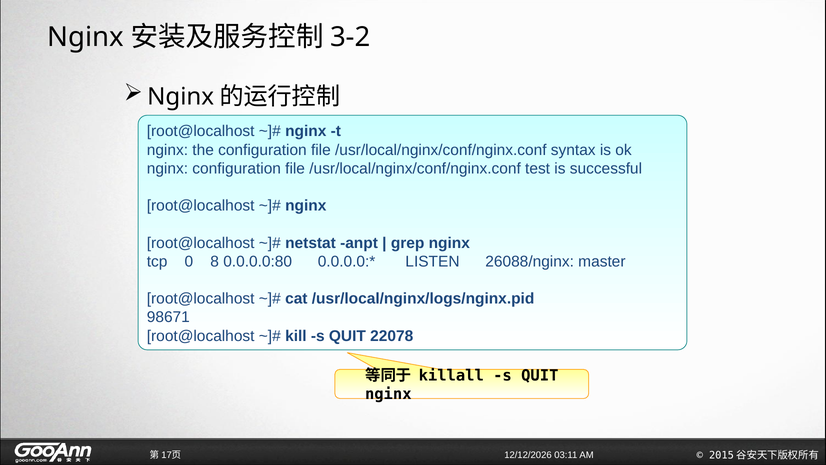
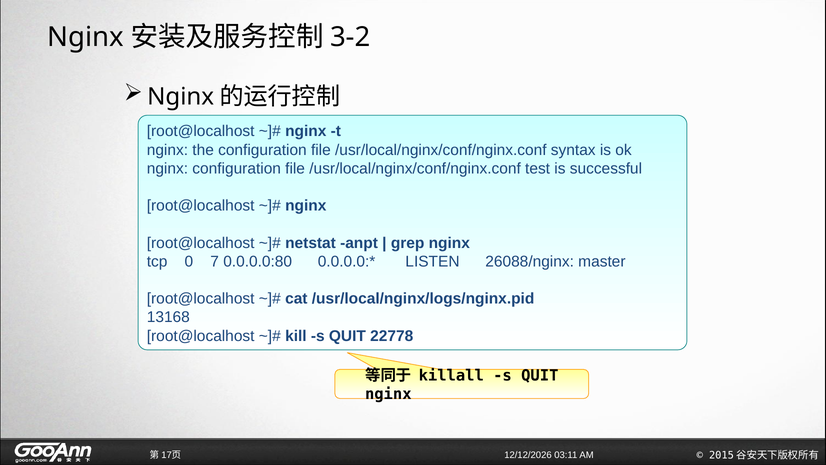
8: 8 -> 7 (215, 261)
98671: 98671 -> 13168 (168, 317)
22078: 22078 -> 22778 (392, 336)
